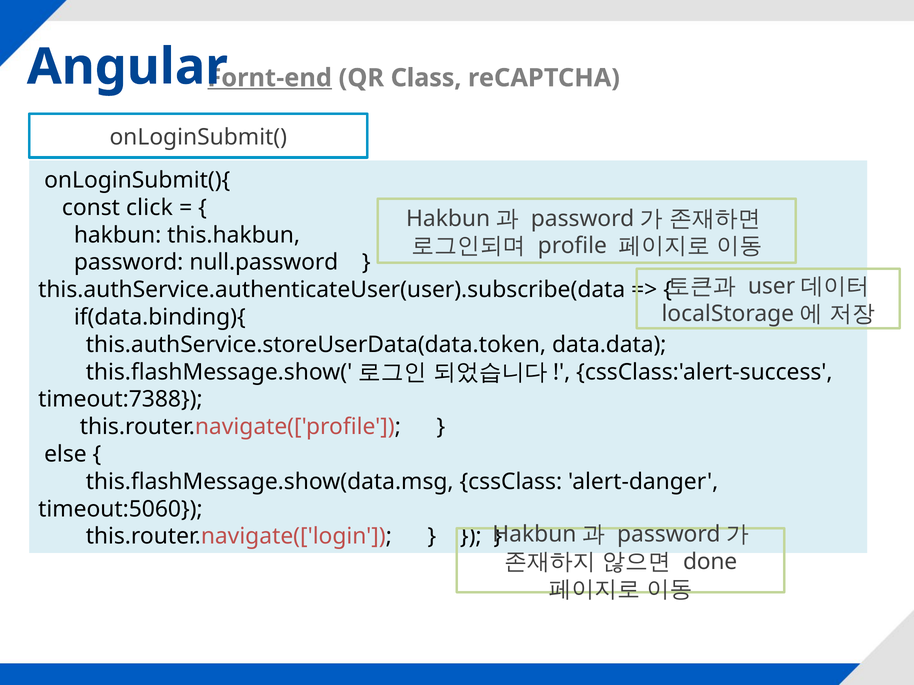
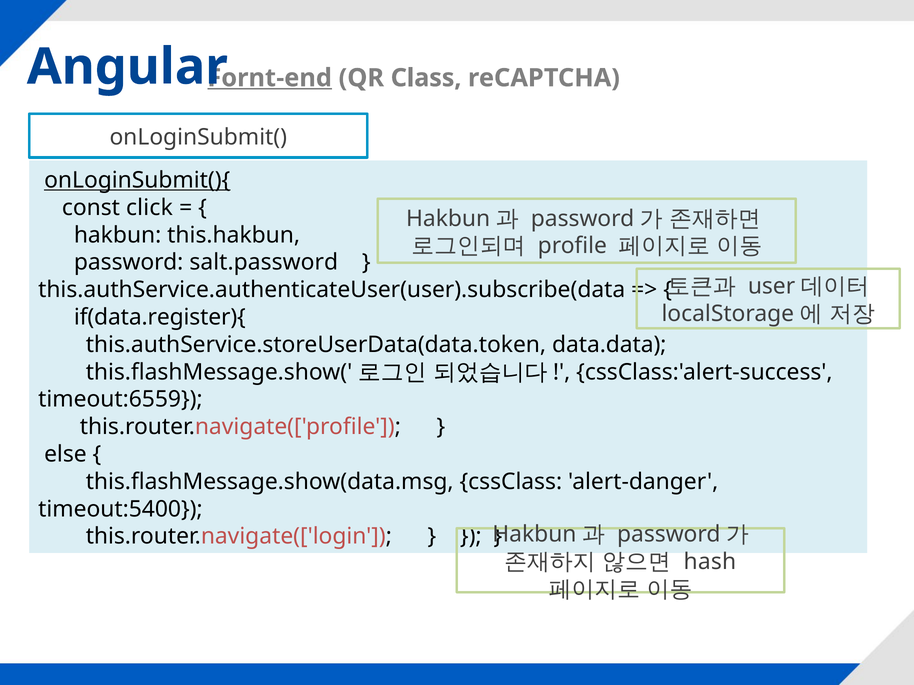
onLoginSubmit(){ underline: none -> present (137, 180)
null.password: null.password -> salt.password (264, 263)
if(data.binding){: if(data.binding){ -> if(data.register){ (160, 317)
timeout:7388: timeout:7388 -> timeout:6559 (120, 400)
timeout:5060: timeout:5060 -> timeout:5400 (120, 509)
done: done -> hash (710, 562)
